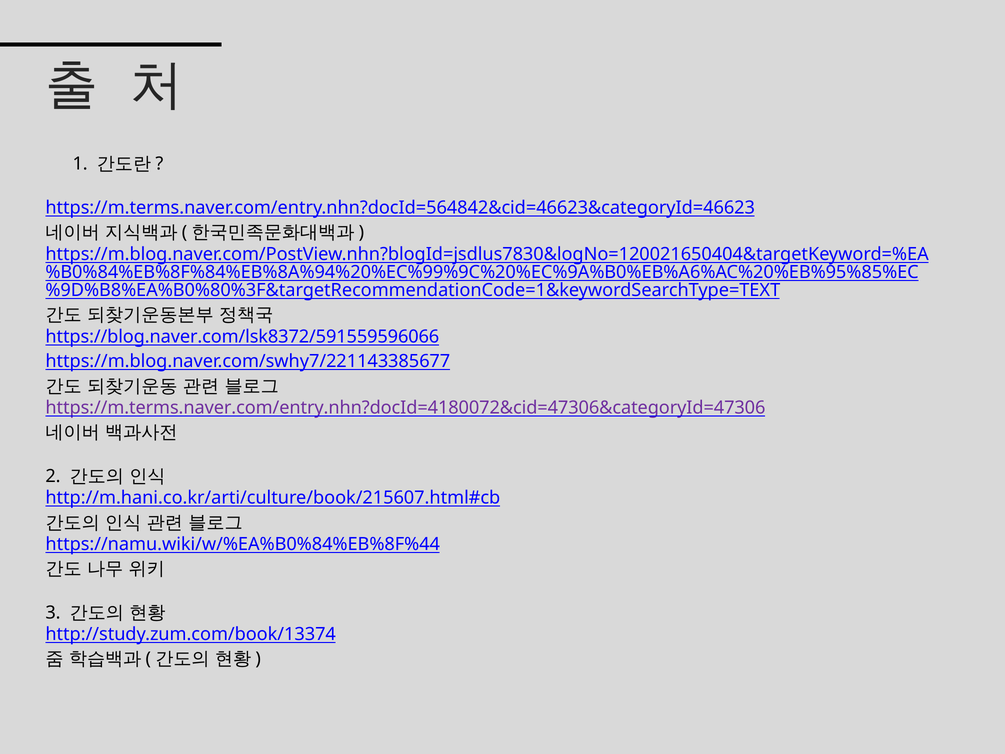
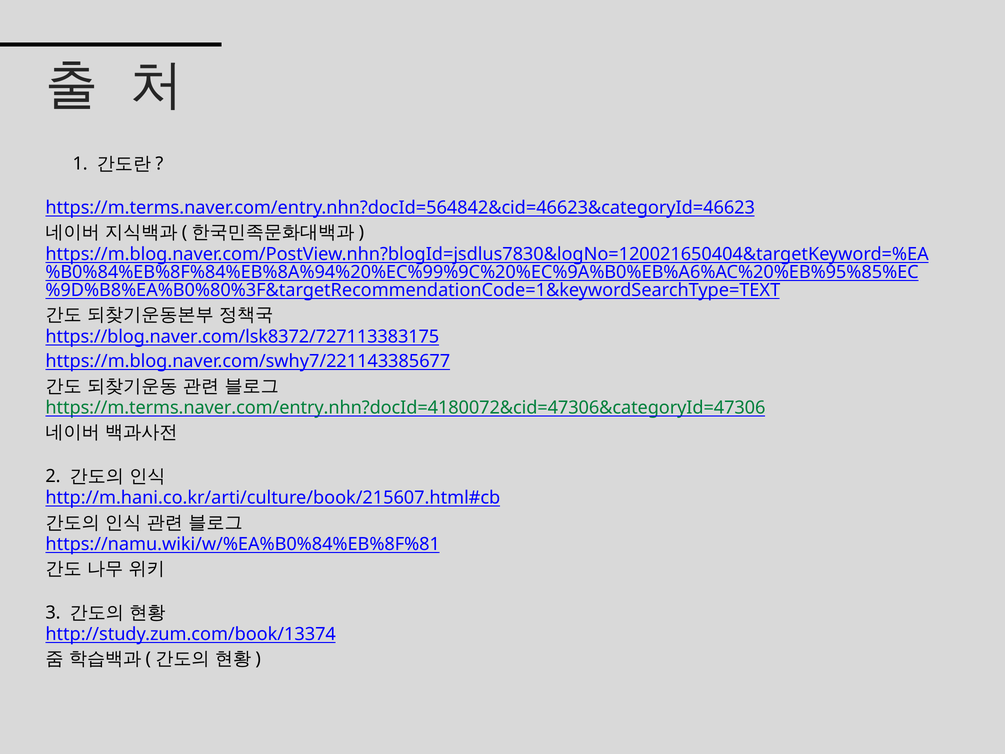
https://blog.naver.com/lsk8372/591559596066: https://blog.naver.com/lsk8372/591559596066 -> https://blog.naver.com/lsk8372/727113383175 (242, 337)
https://m.terms.naver.com/entry.nhn?docId=4180072&cid=47306&categoryId=47306 colour: purple -> green (405, 408)
https://namu.wiki/w/%EA%B0%84%EB%8F%44: https://namu.wiki/w/%EA%B0%84%EB%8F%44 -> https://namu.wiki/w/%EA%B0%84%EB%8F%81 (243, 544)
